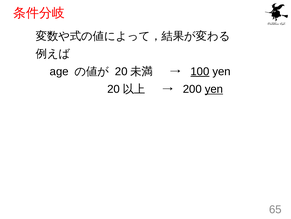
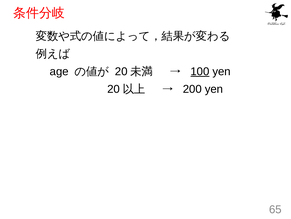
yen underline: present -> none (214, 89)
